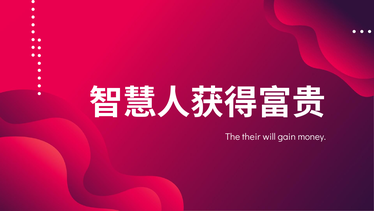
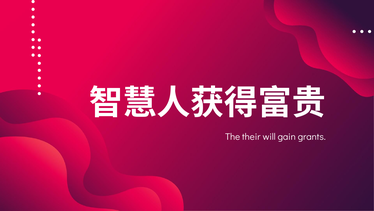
money: money -> grants (312, 137)
